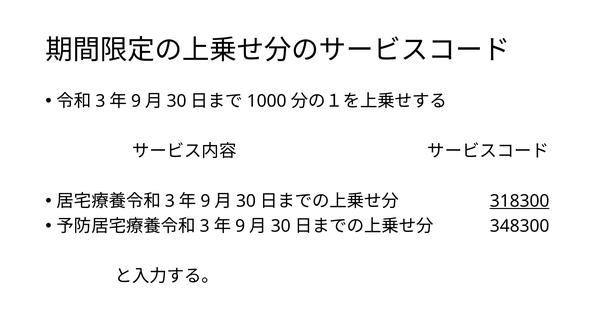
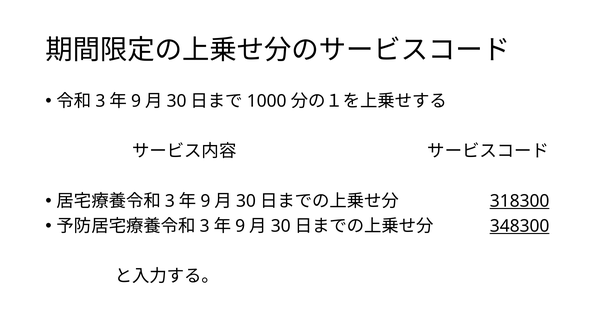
348300 underline: none -> present (520, 225)
